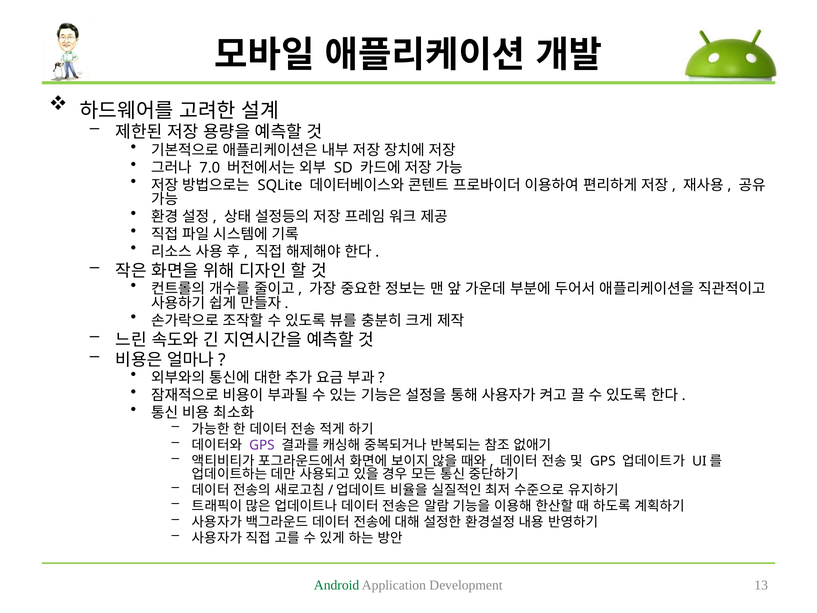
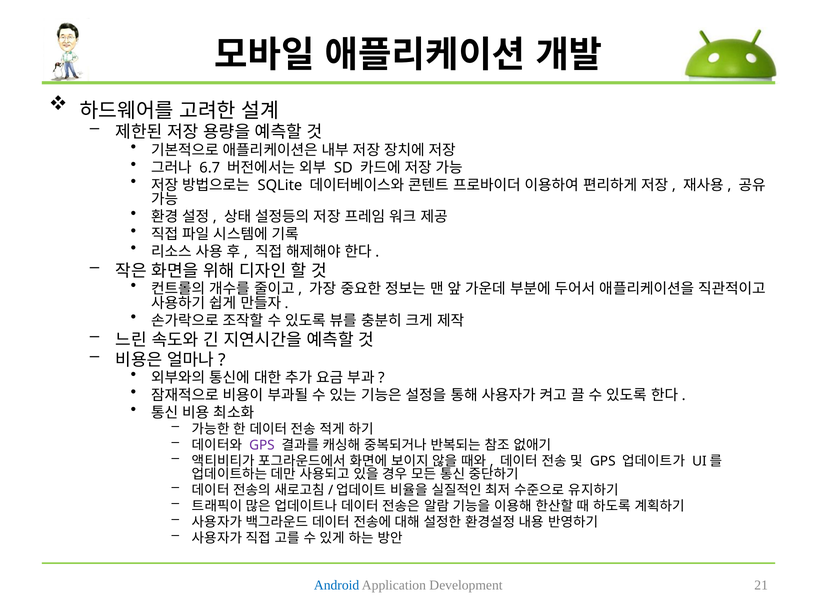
7.0: 7.0 -> 6.7 (210, 168)
Android colour: green -> blue (337, 585)
13: 13 -> 21 (761, 585)
